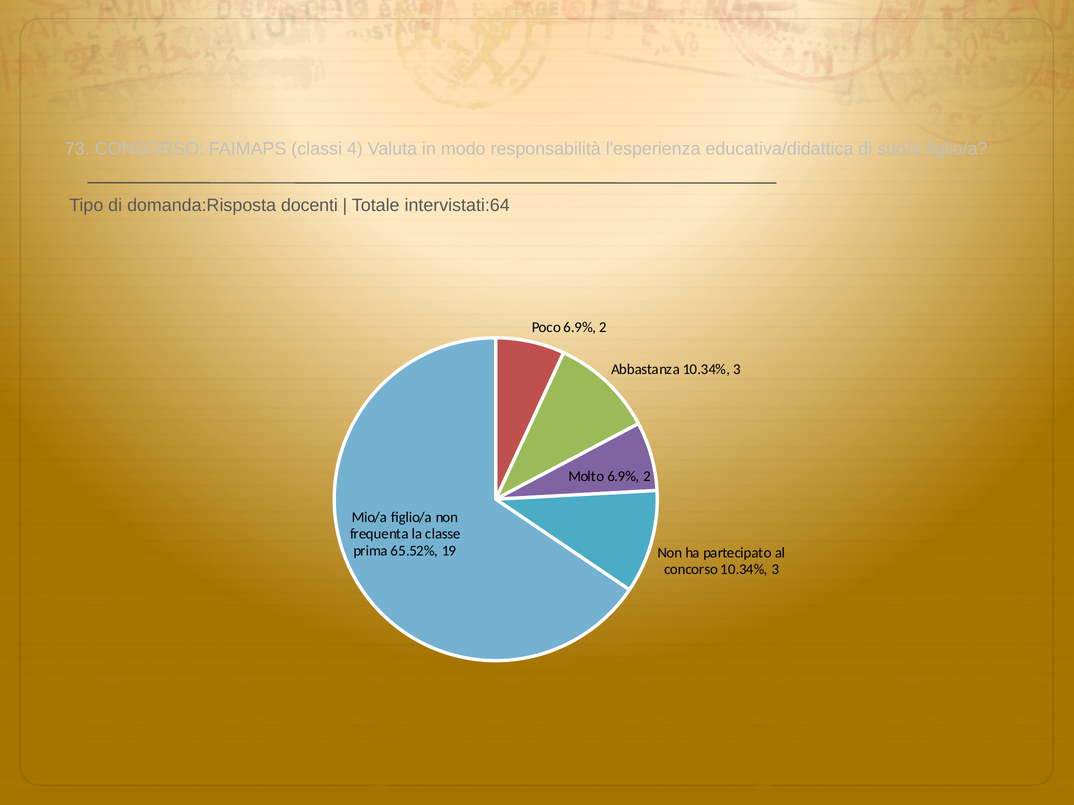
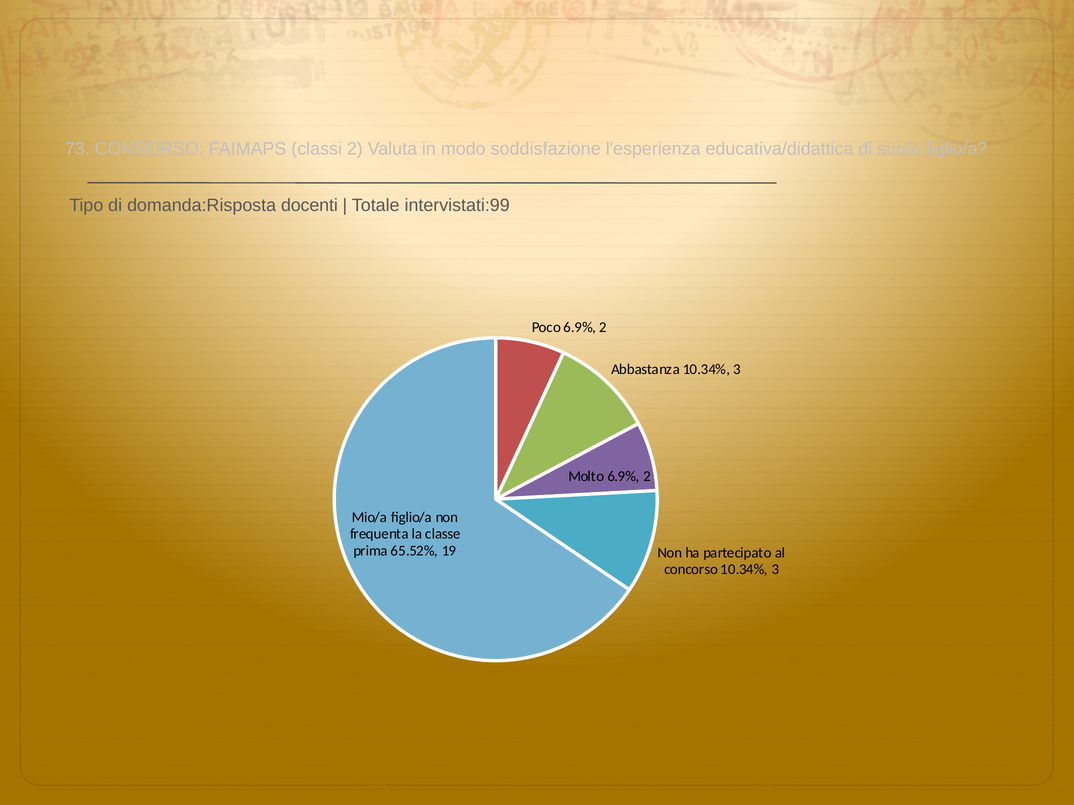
classi 4: 4 -> 2 (355, 149)
responsabilità: responsabilità -> soddisfazione (546, 149)
intervistati:64: intervistati:64 -> intervistati:99 (457, 205)
